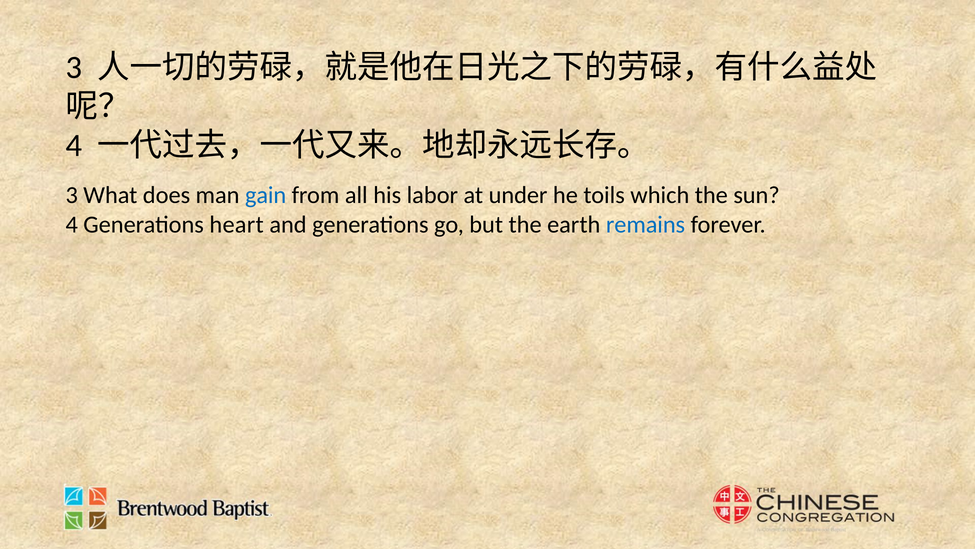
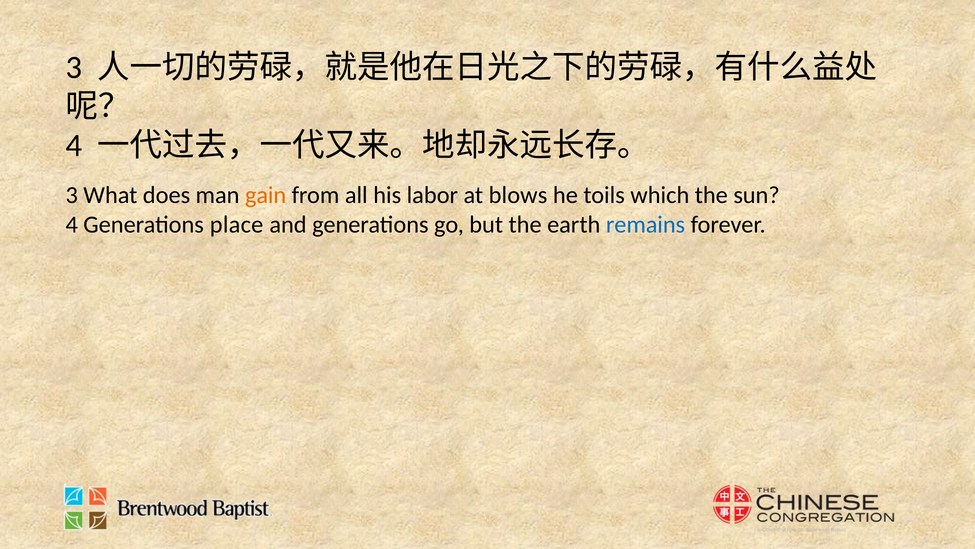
gain colour: blue -> orange (266, 195)
under: under -> blows (518, 195)
heart: heart -> place (237, 224)
